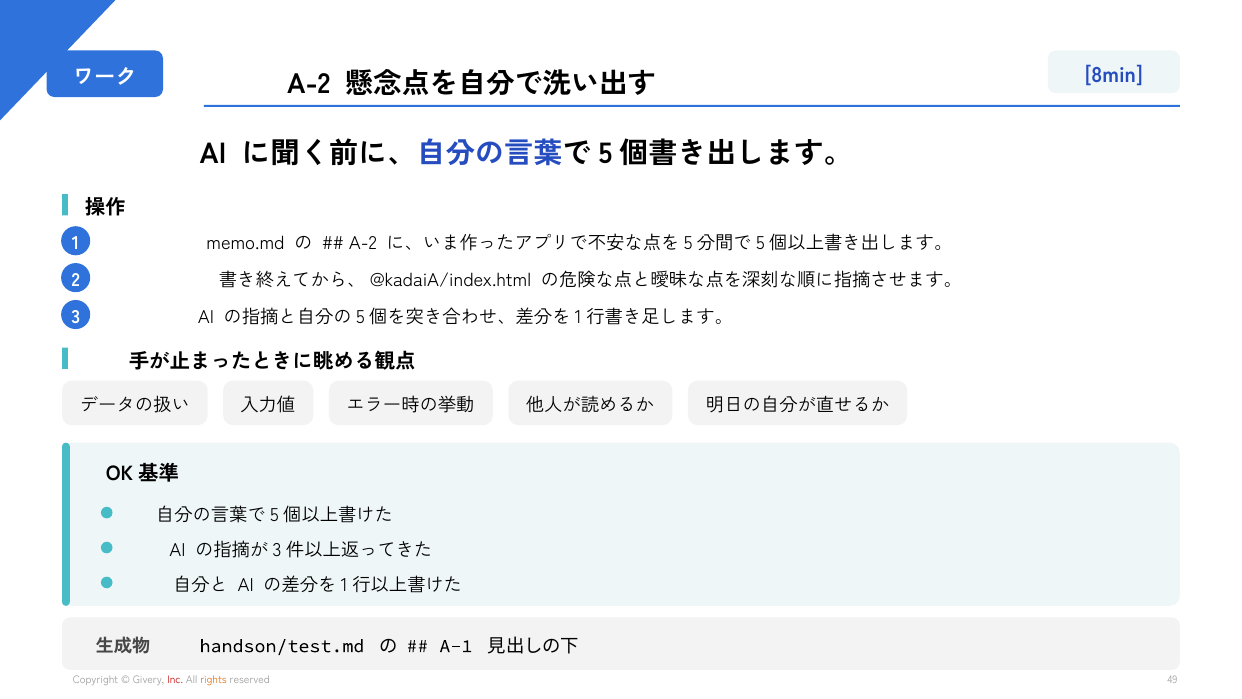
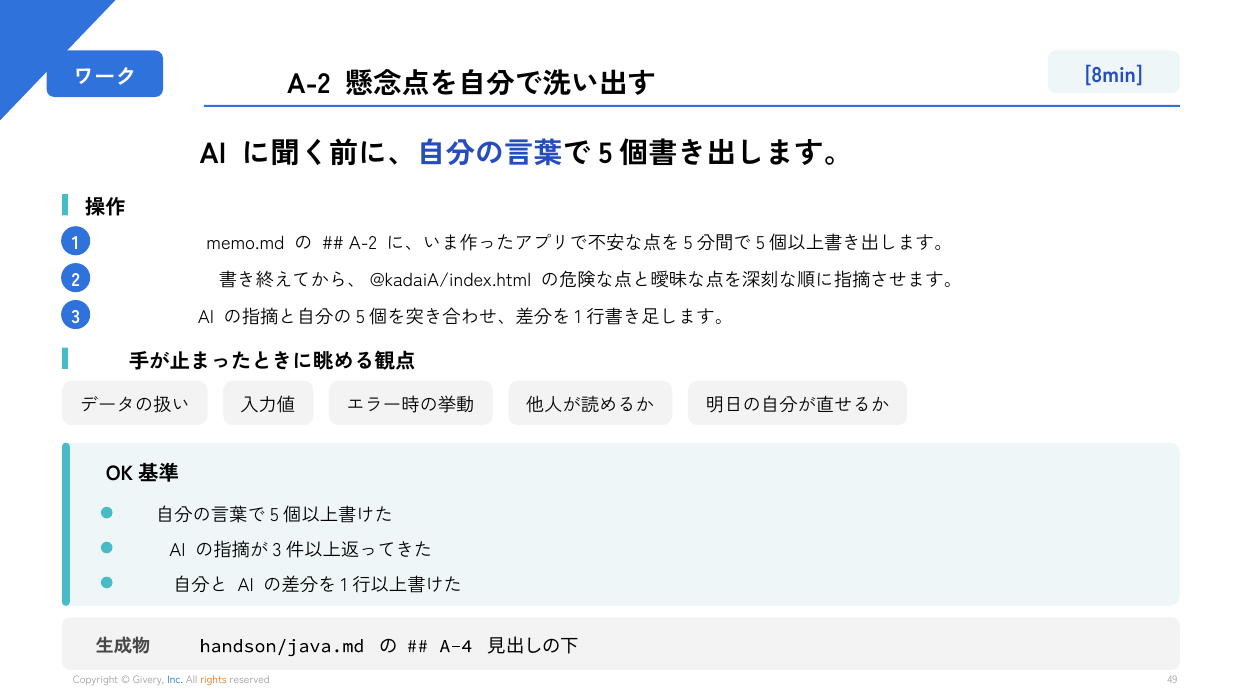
handson/test.md: handson/test.md -> handson/java.md (282, 646)
A-1: A-1 -> A-4 (456, 646)
Inc colour: red -> blue (175, 679)
